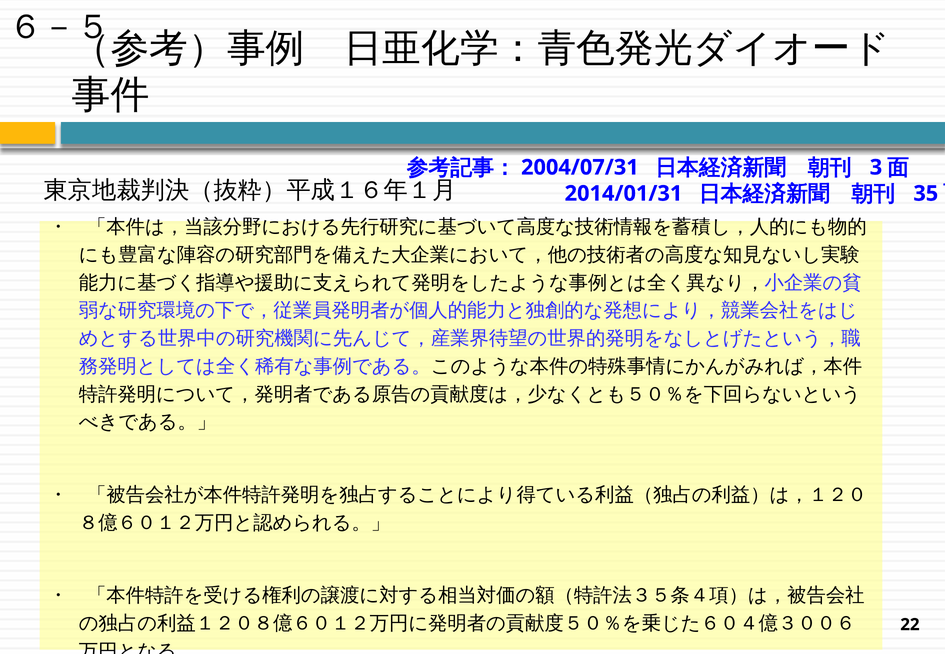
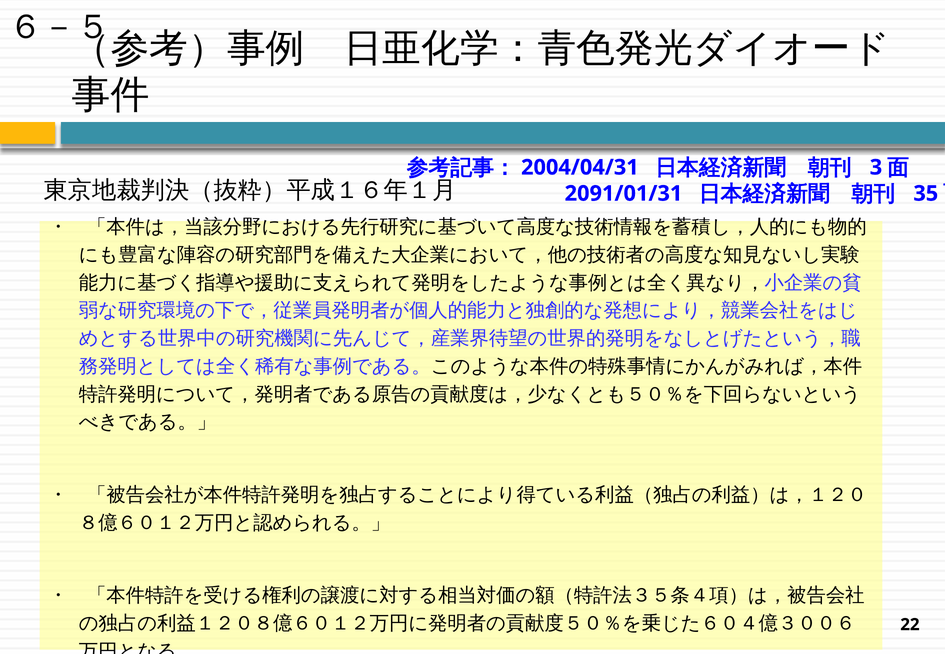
2004/07/31: 2004/07/31 -> 2004/04/31 (580, 167)
2014/01/31: 2014/01/31 -> 2091/01/31 (623, 194)
